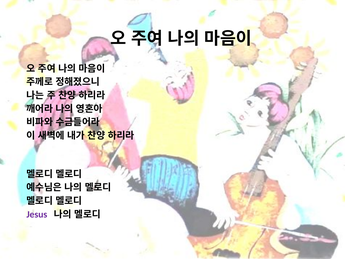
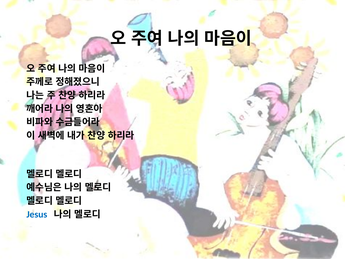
Jesus colour: purple -> blue (37, 214)
